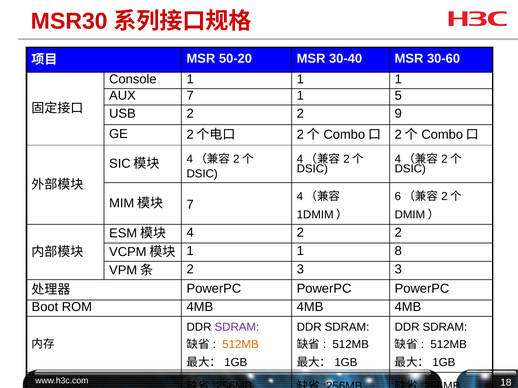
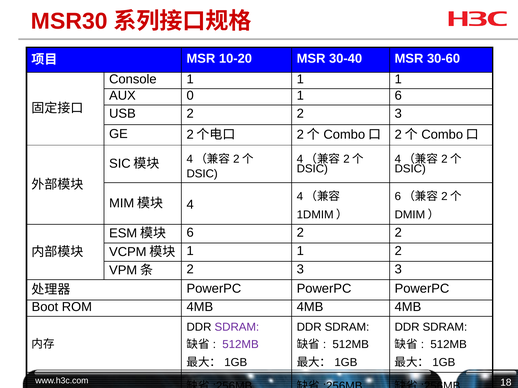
50-20: 50-20 -> 10-20 (235, 59)
AUX 7: 7 -> 0 (190, 96)
1 5: 5 -> 6 (398, 96)
2 2 9: 9 -> 3 (398, 114)
7: 7 -> 4 (190, 205)
4: 4 -> 6 (190, 233)
1 8: 8 -> 2 (398, 251)
512MB colour: orange -> purple (240, 345)
